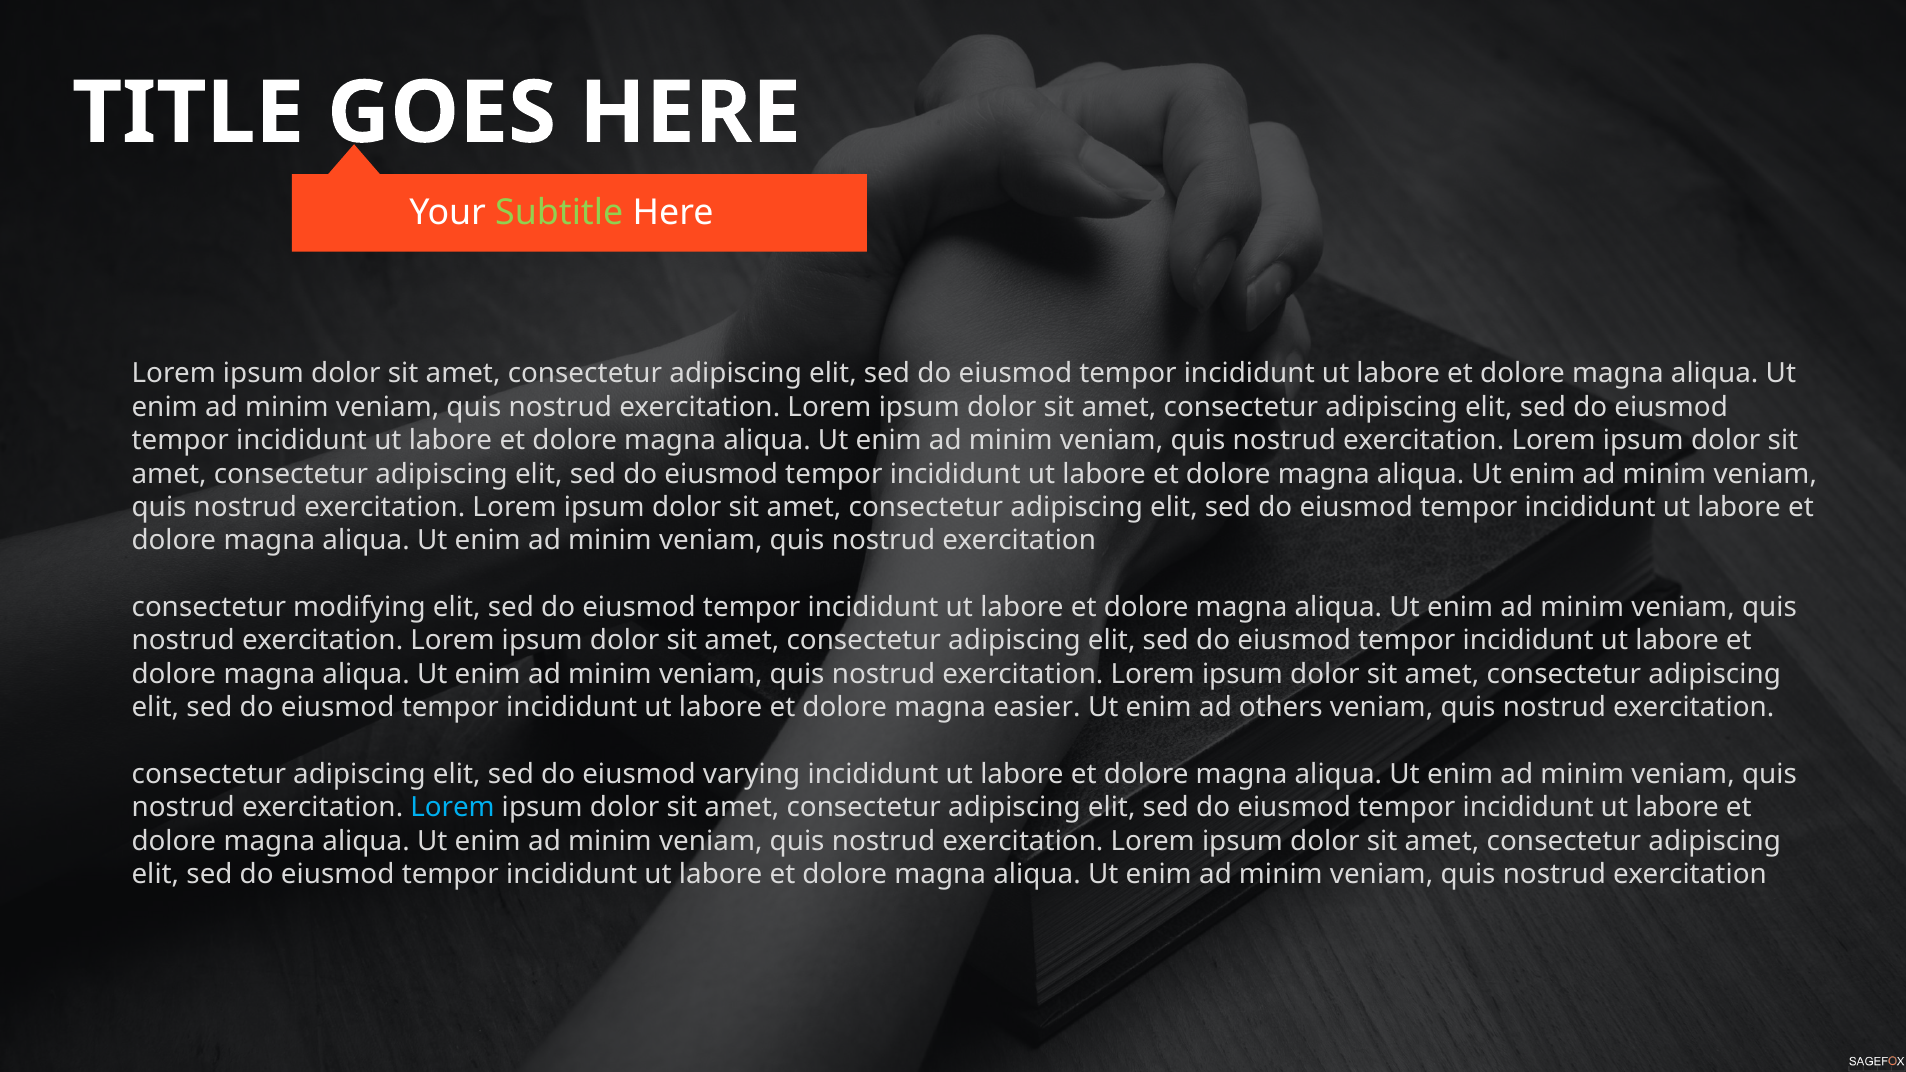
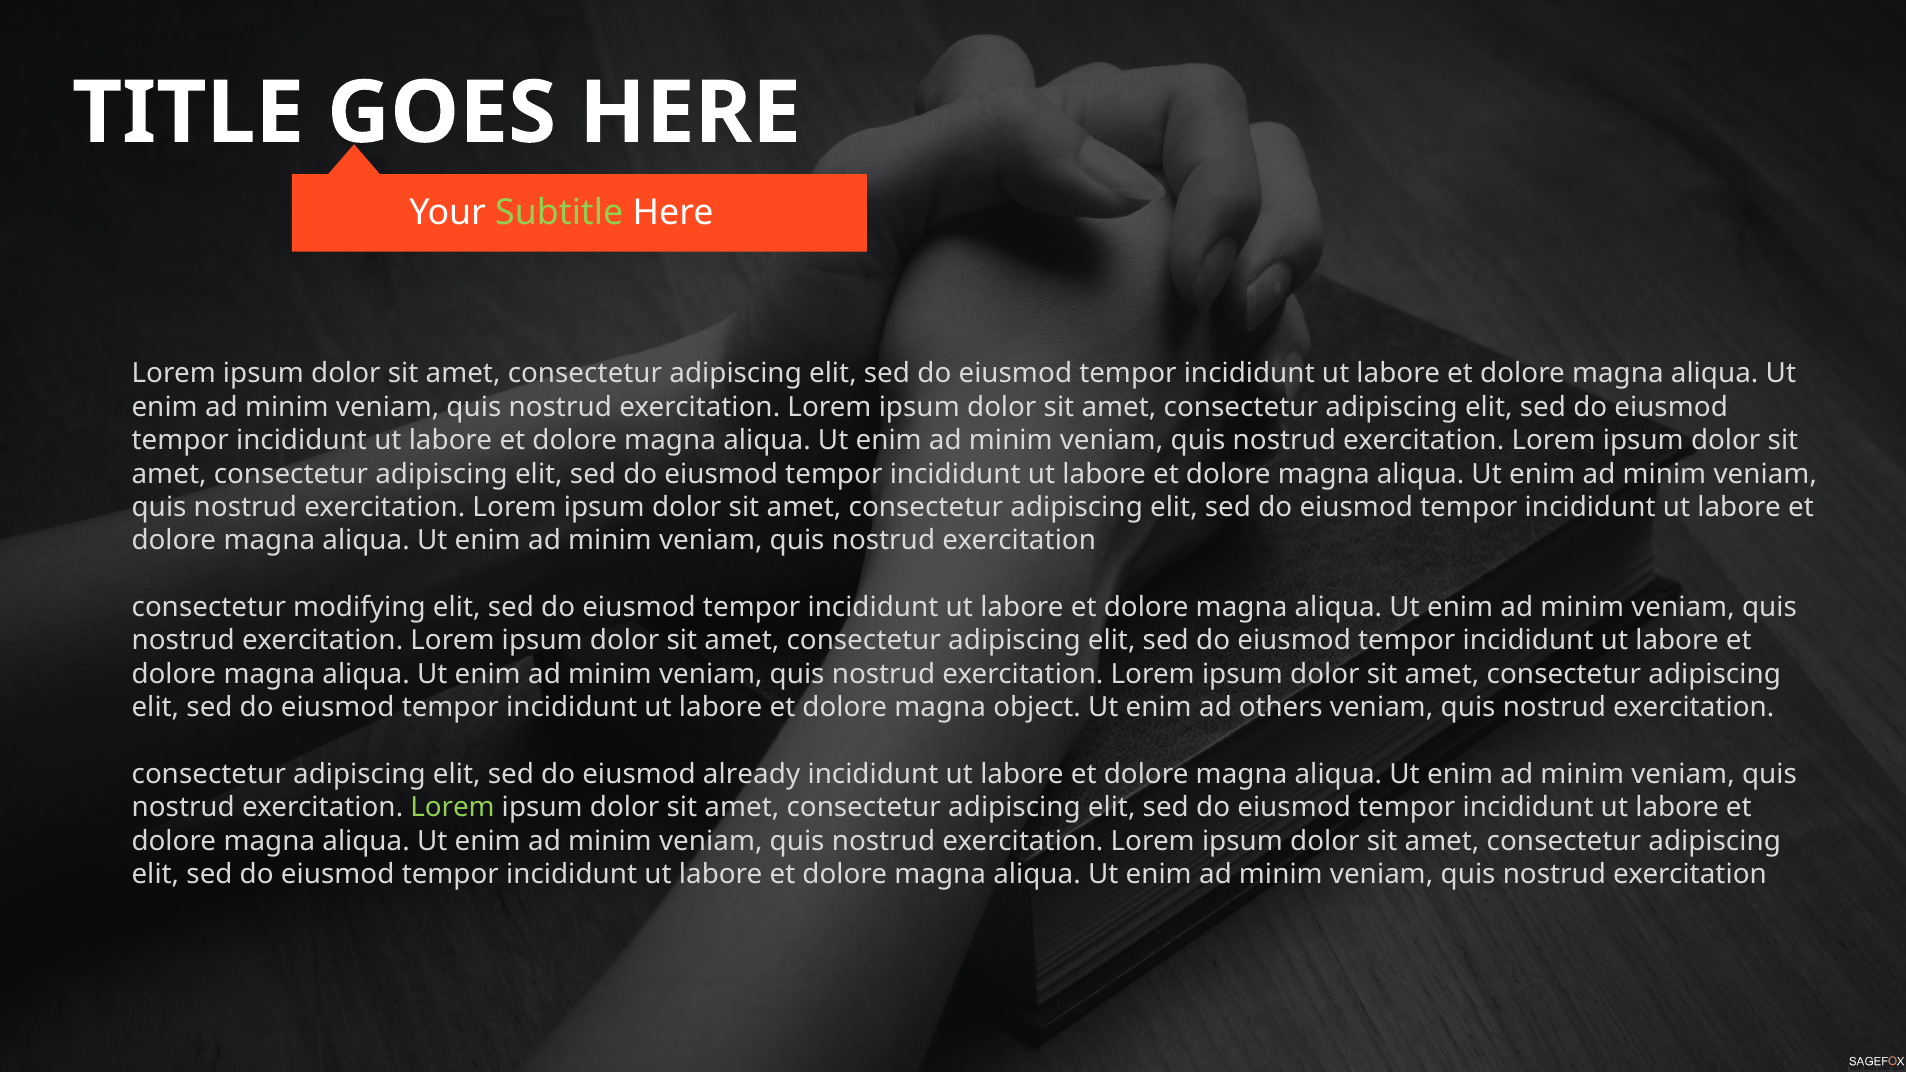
easier: easier -> object (1037, 708)
varying: varying -> already (752, 774)
Lorem colour: light blue -> light green (453, 808)
